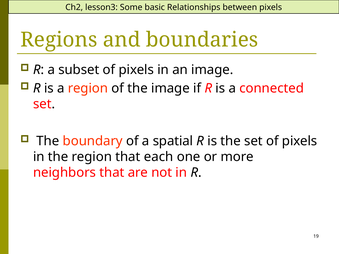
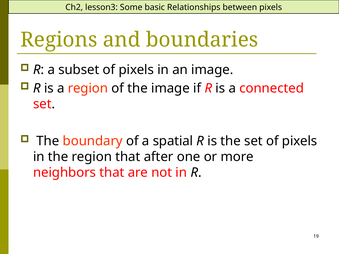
each: each -> after (159, 157)
